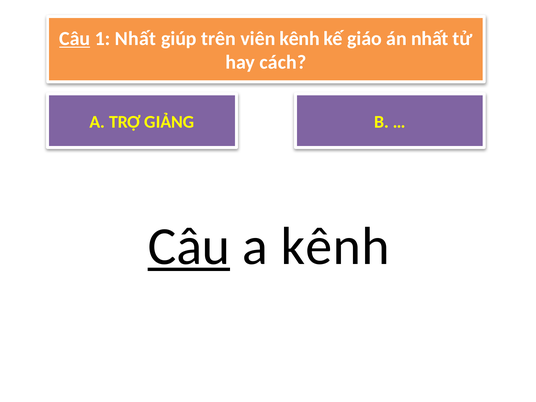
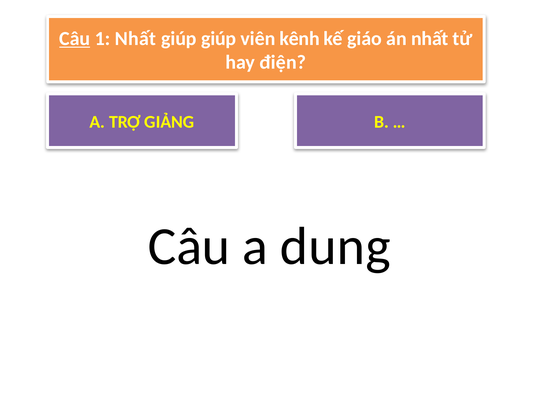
giúp trên: trên -> giúp (219, 39)
cách: cách -> điện (283, 62)
Câu underline: present -> none (189, 246)
a kênh: kênh -> dung (335, 246)
